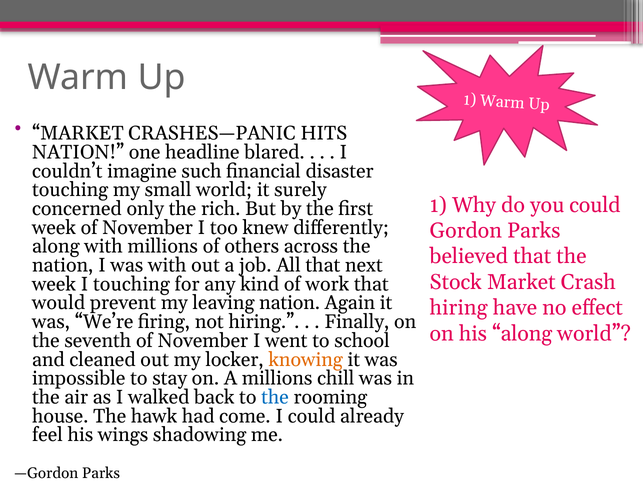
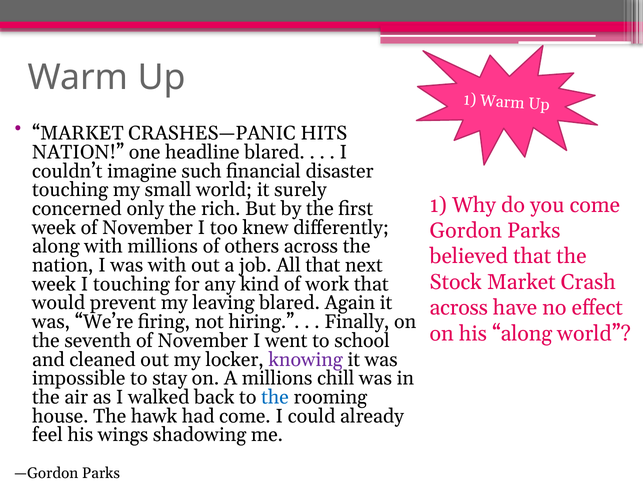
you could: could -> come (595, 205)
leaving nation: nation -> blared (290, 303)
hiring: hiring -> across (459, 308)
knowing colour: orange -> purple (306, 360)
